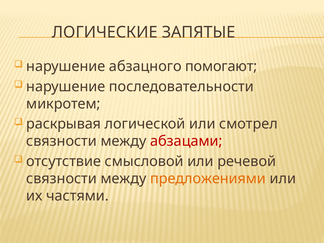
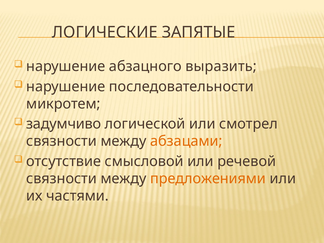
помогают: помогают -> выразить (221, 66)
раскрывая: раскрывая -> задумчиво (64, 124)
абзацами colour: red -> orange (186, 141)
